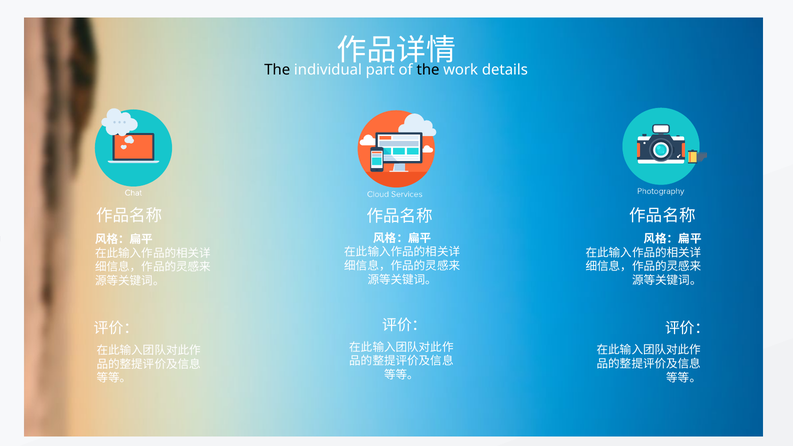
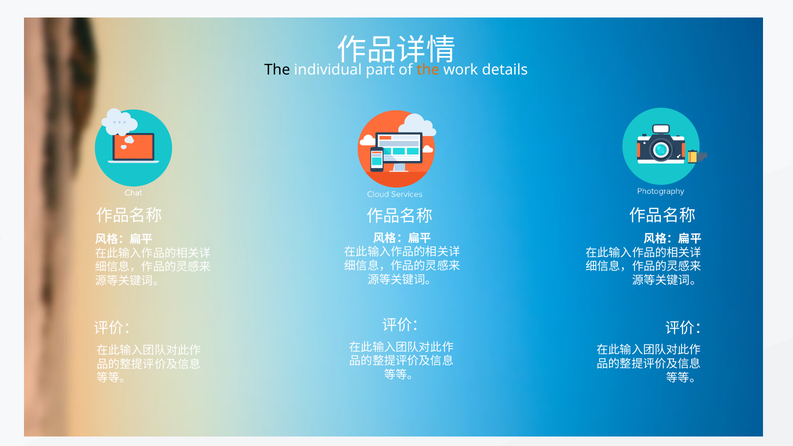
the colour: black -> orange (428, 70)
